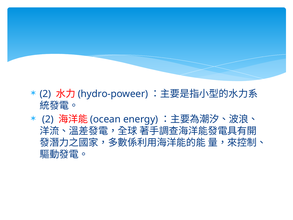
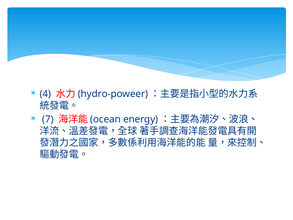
2: 2 -> 4 (45, 94)
2: 2 -> 7 (48, 119)
